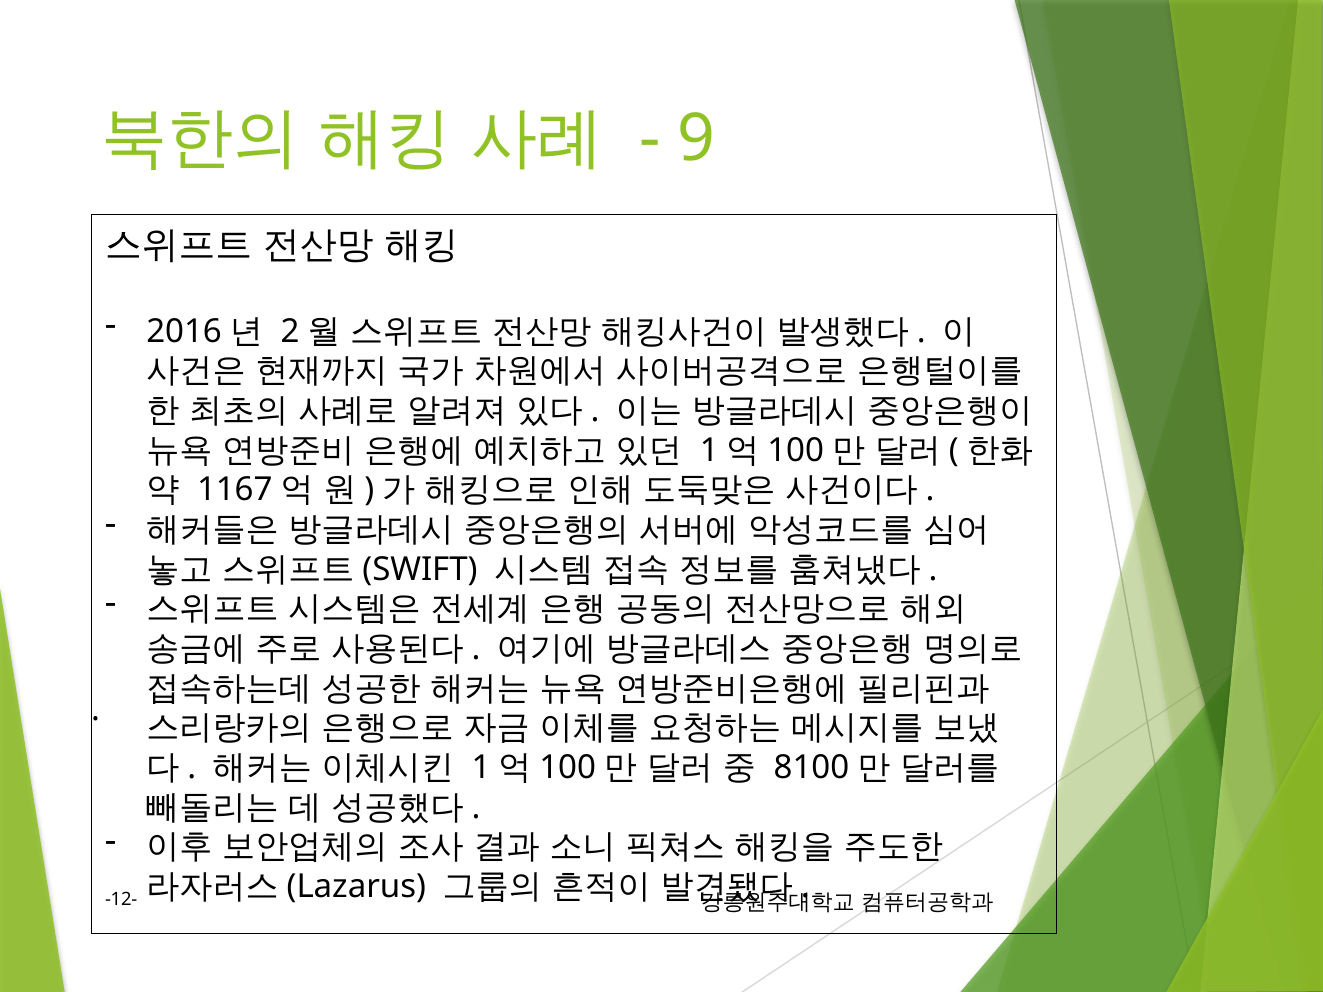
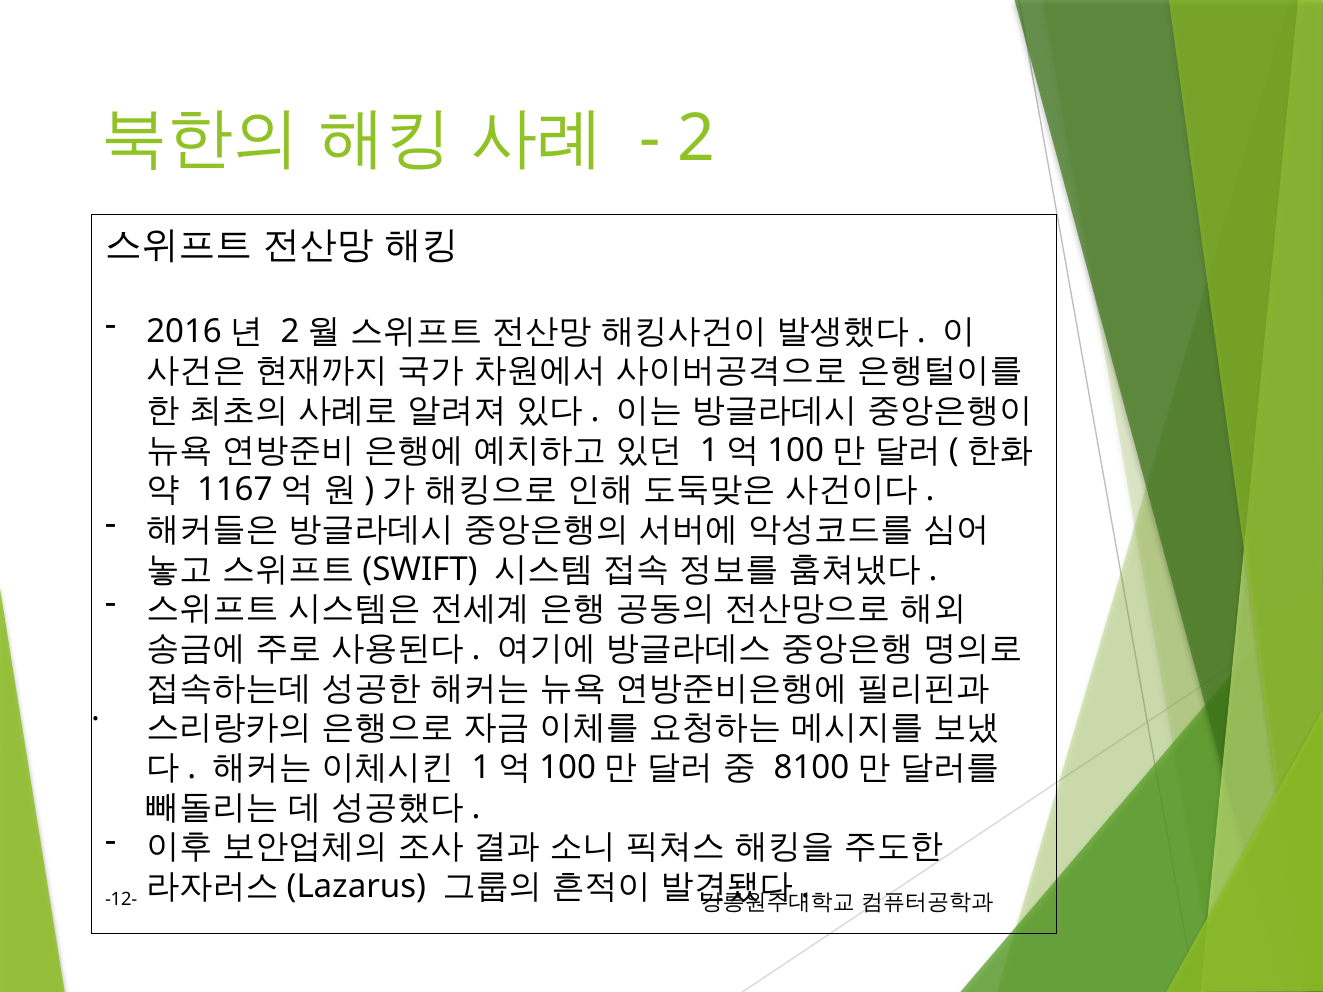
9: 9 -> 2 (697, 139)
